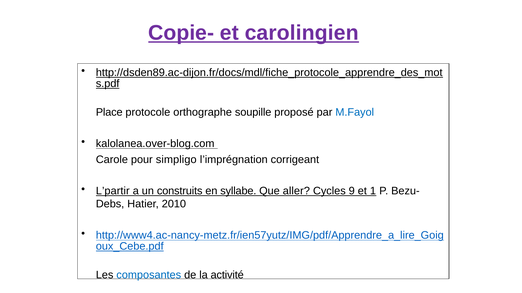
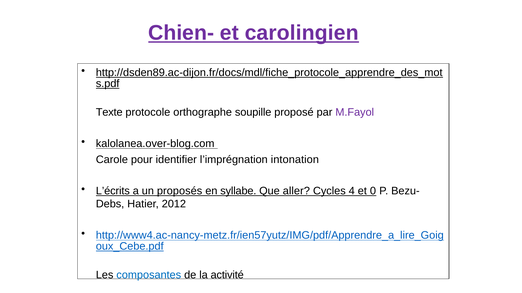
Copie-: Copie- -> Chien- (181, 33)
Place: Place -> Texte (109, 112)
M.Fayol colour: blue -> purple (355, 112)
simpligo: simpligo -> identifier (176, 160)
corrigeant: corrigeant -> intonation (295, 160)
L’partir: L’partir -> L’écrits (113, 191)
construits: construits -> proposés (180, 191)
9: 9 -> 4 (352, 191)
1: 1 -> 0 (373, 191)
2010: 2010 -> 2012 (174, 204)
